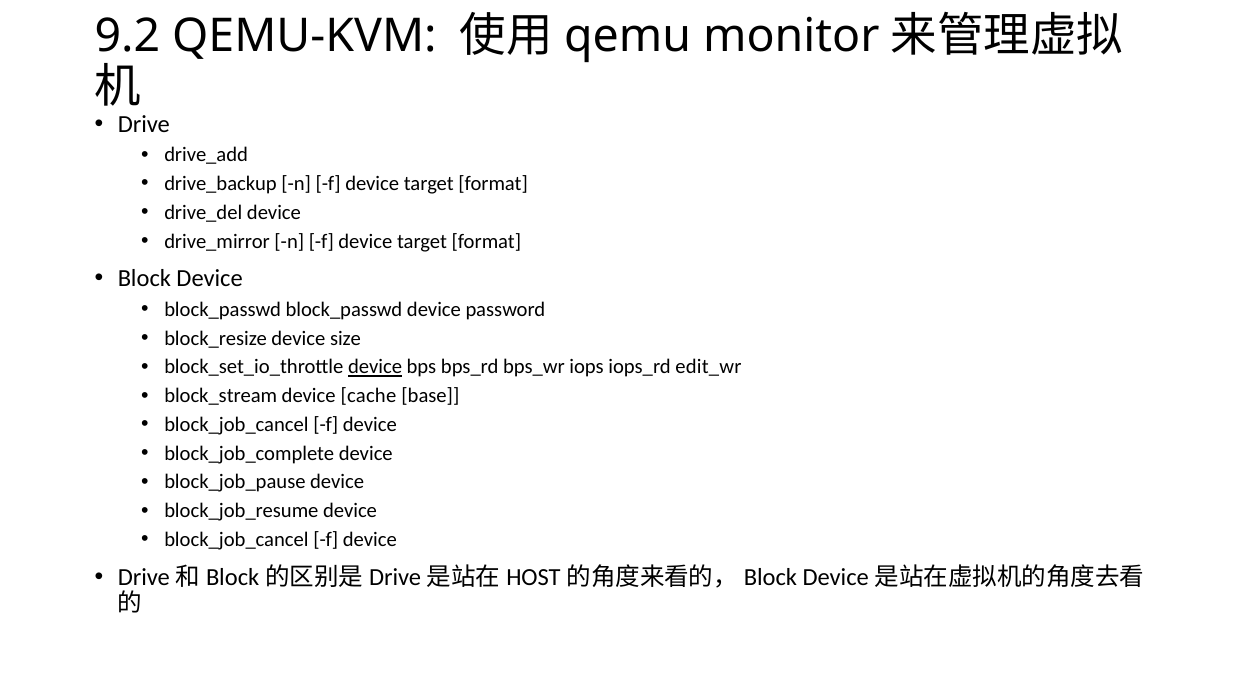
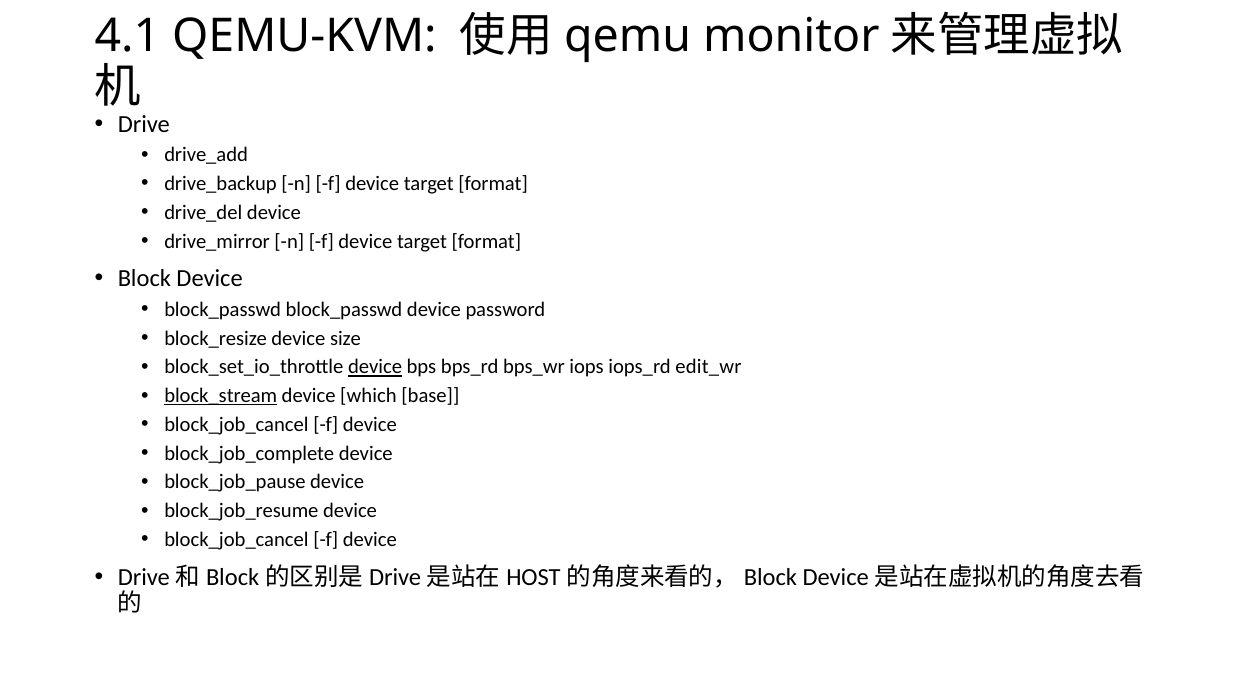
9.2: 9.2 -> 4.1 (127, 37)
block_stream underline: none -> present (221, 396)
cache: cache -> which (368, 396)
